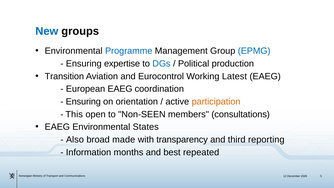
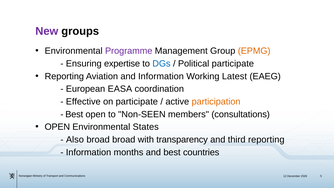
New colour: blue -> purple (47, 31)
Programme colour: blue -> purple (129, 51)
EPMG colour: blue -> orange (254, 51)
Political production: production -> participate (233, 64)
Transition: Transition -> Reporting (64, 76)
and Eurocontrol: Eurocontrol -> Information (161, 76)
European EAEG: EAEG -> EASA (120, 89)
Ensuring: Ensuring -> Effective (83, 102)
on orientation: orientation -> participate (137, 102)
This: This -> Best (74, 114)
EAEG: EAEG -> OPEN (57, 127)
broad made: made -> broad (124, 140)
repeated: repeated -> countries (201, 152)
